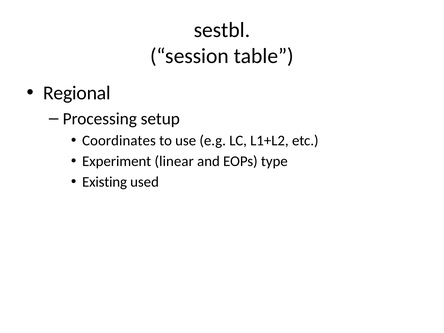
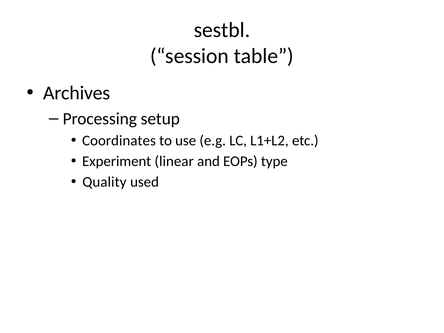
Regional: Regional -> Archives (77, 93)
Existing: Existing -> Quality (104, 182)
